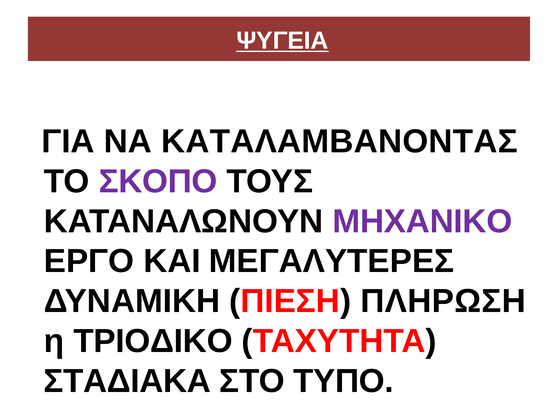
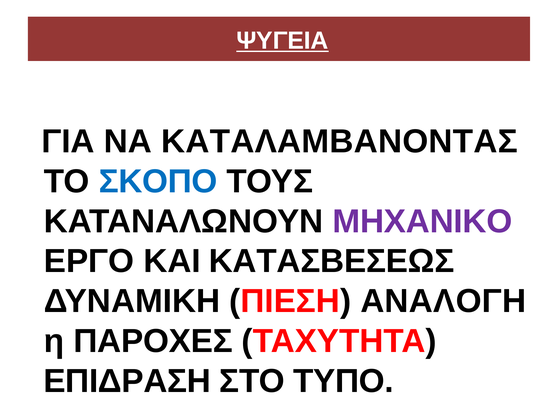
ΣΚΟΠΟ colour: purple -> blue (158, 182)
ΜΕΓΑΛΥΤΕΡΕΣ: ΜΕΓΑΛΥΤΕΡΕΣ -> ΚΑΤΑΣΒΕΣΕΩΣ (332, 262)
ΠΛΗΡΩΣΗ: ΠΛΗΡΩΣΗ -> ΑΝΑΛΟΓΗ (443, 302)
ΤΡΙΟΔΙΚΟ: ΤΡΙΟΔΙΚΟ -> ΠΑΡΟΧΕΣ (153, 342)
ΣΤΑΔΙΑΚΑ: ΣΤΑΔΙΑΚΑ -> ΕΠΙΔΡΑΣΗ (127, 382)
